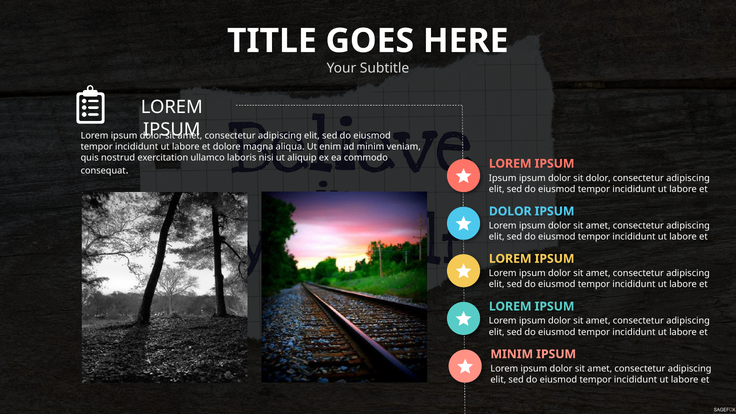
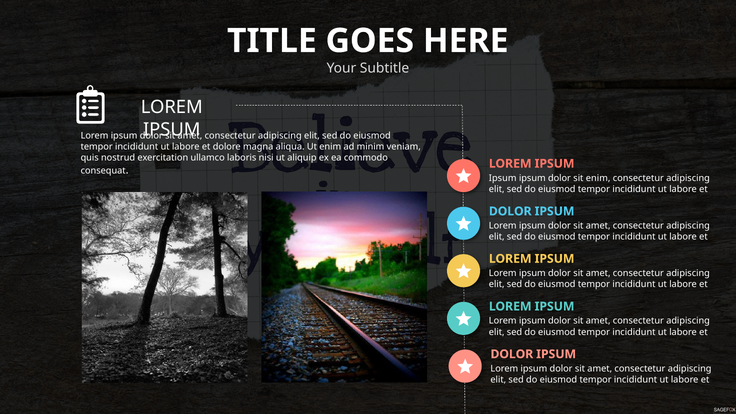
sit dolor: dolor -> enim (598, 178)
MINIM: MINIM -> DOLOR (512, 354)
